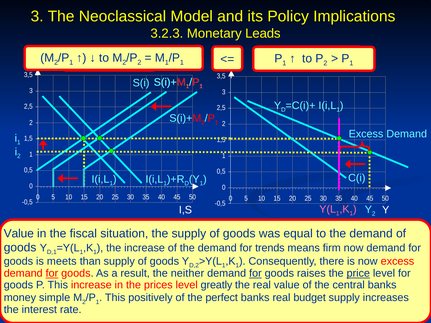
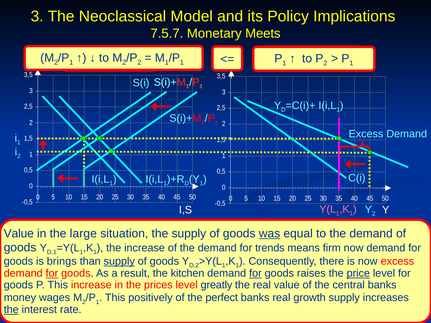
3.2.3: 3.2.3 -> 7.5.7 (167, 33)
Leads: Leads -> Meets (263, 33)
fiscal: fiscal -> large (83, 234)
was underline: none -> present (270, 234)
meets: meets -> brings (62, 261)
supply underline: none -> present (119, 261)
neither: neither -> kitchen (188, 273)
simple: simple -> wages (55, 298)
budget: budget -> growth (310, 298)
the underline: none -> present (11, 310)
